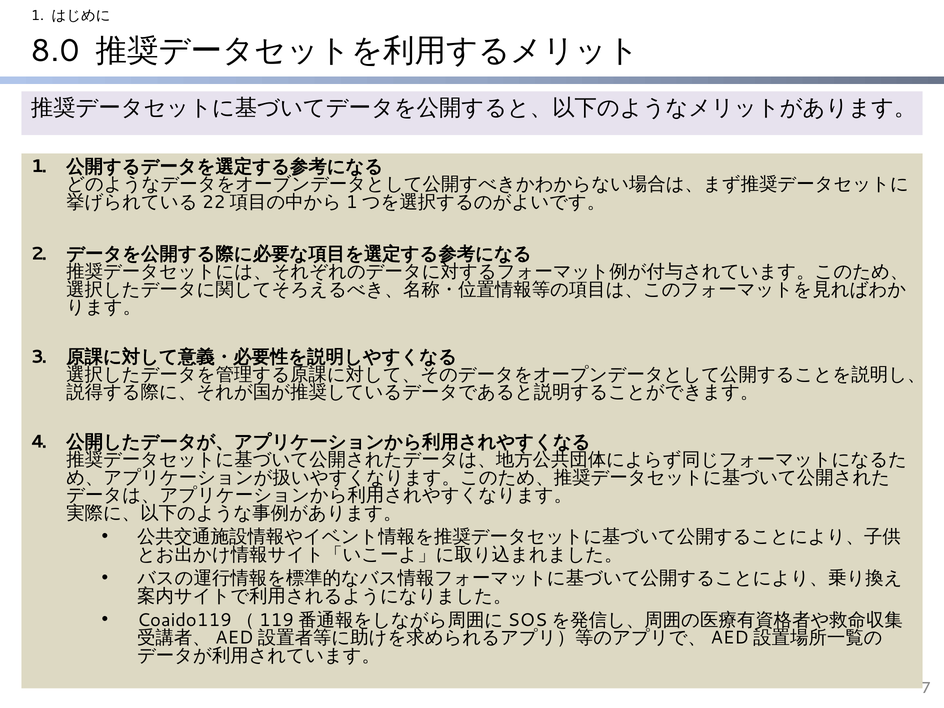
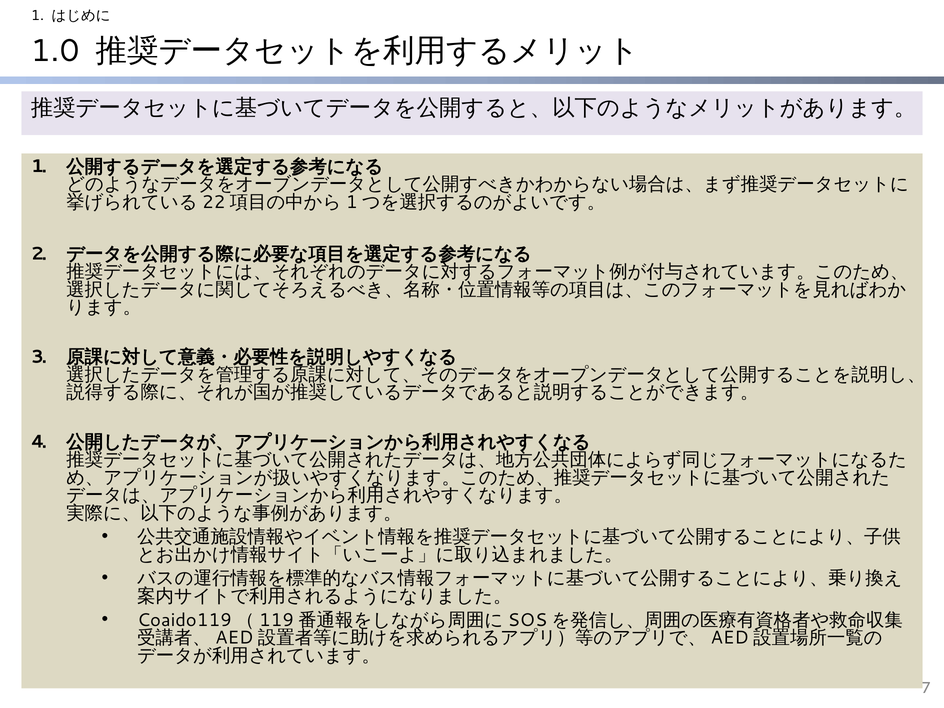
8.0: 8.0 -> 1.0 (55, 51)
